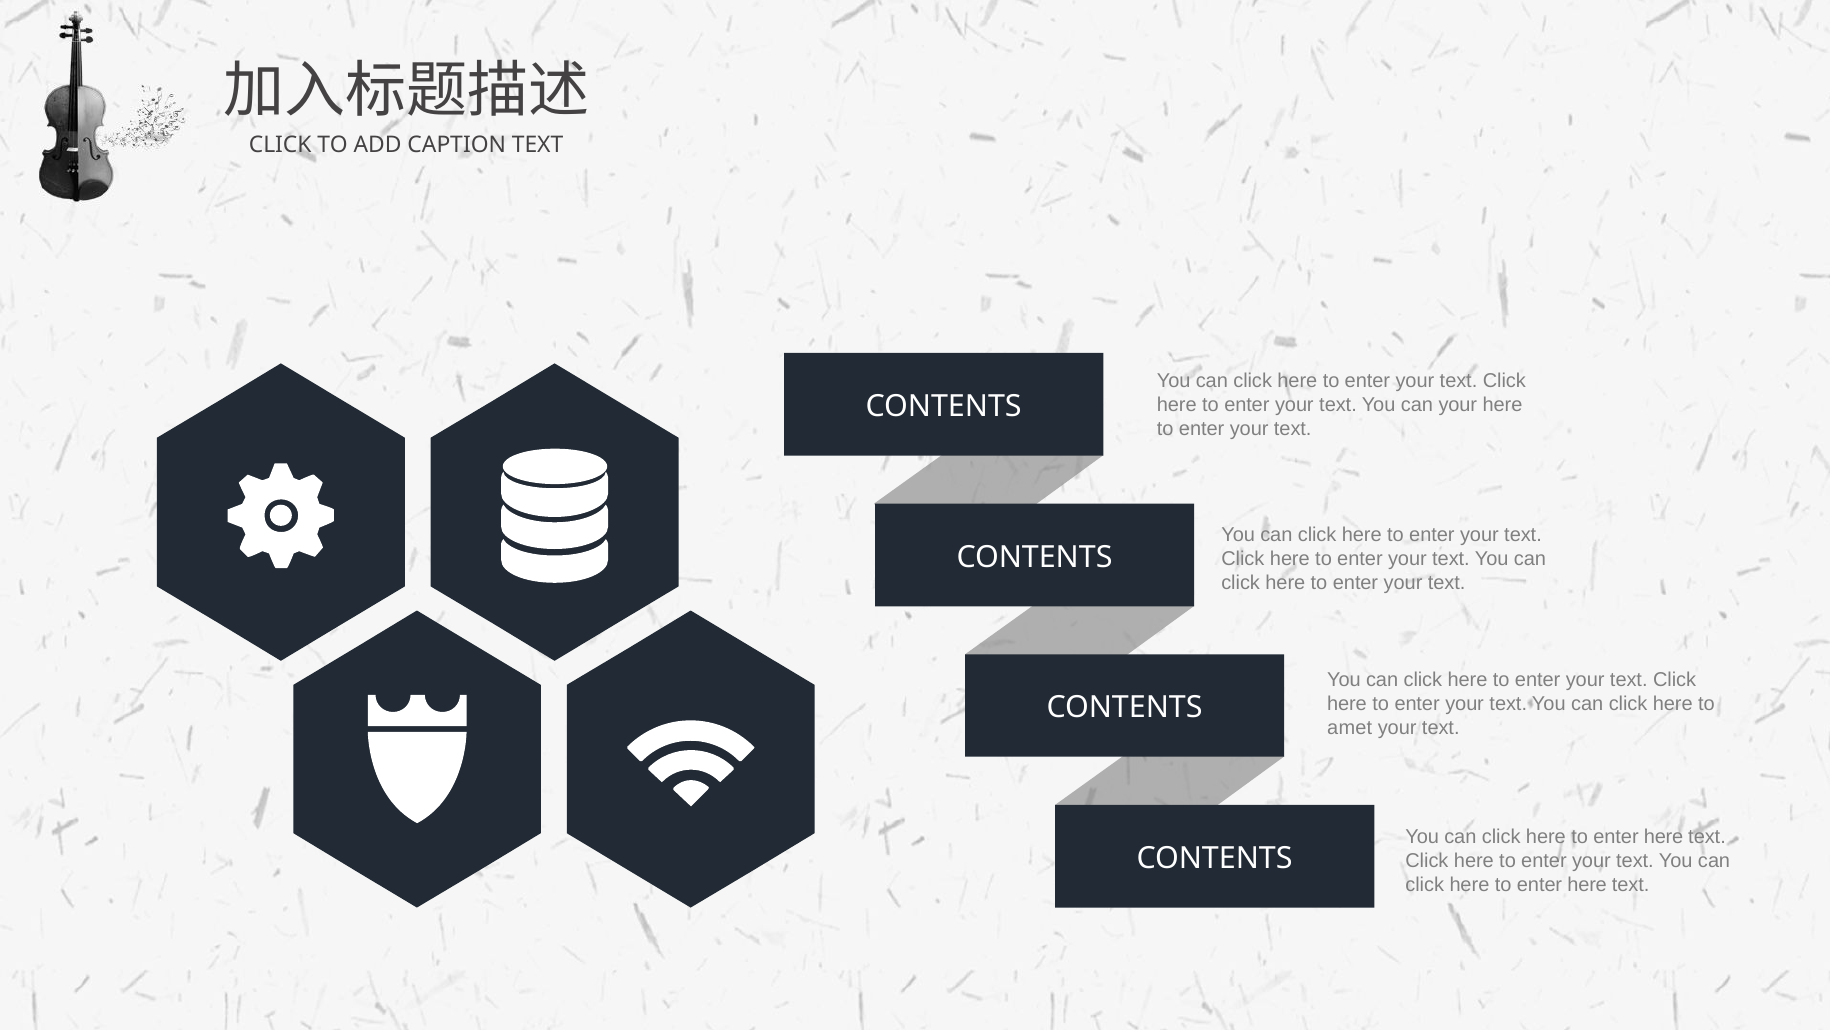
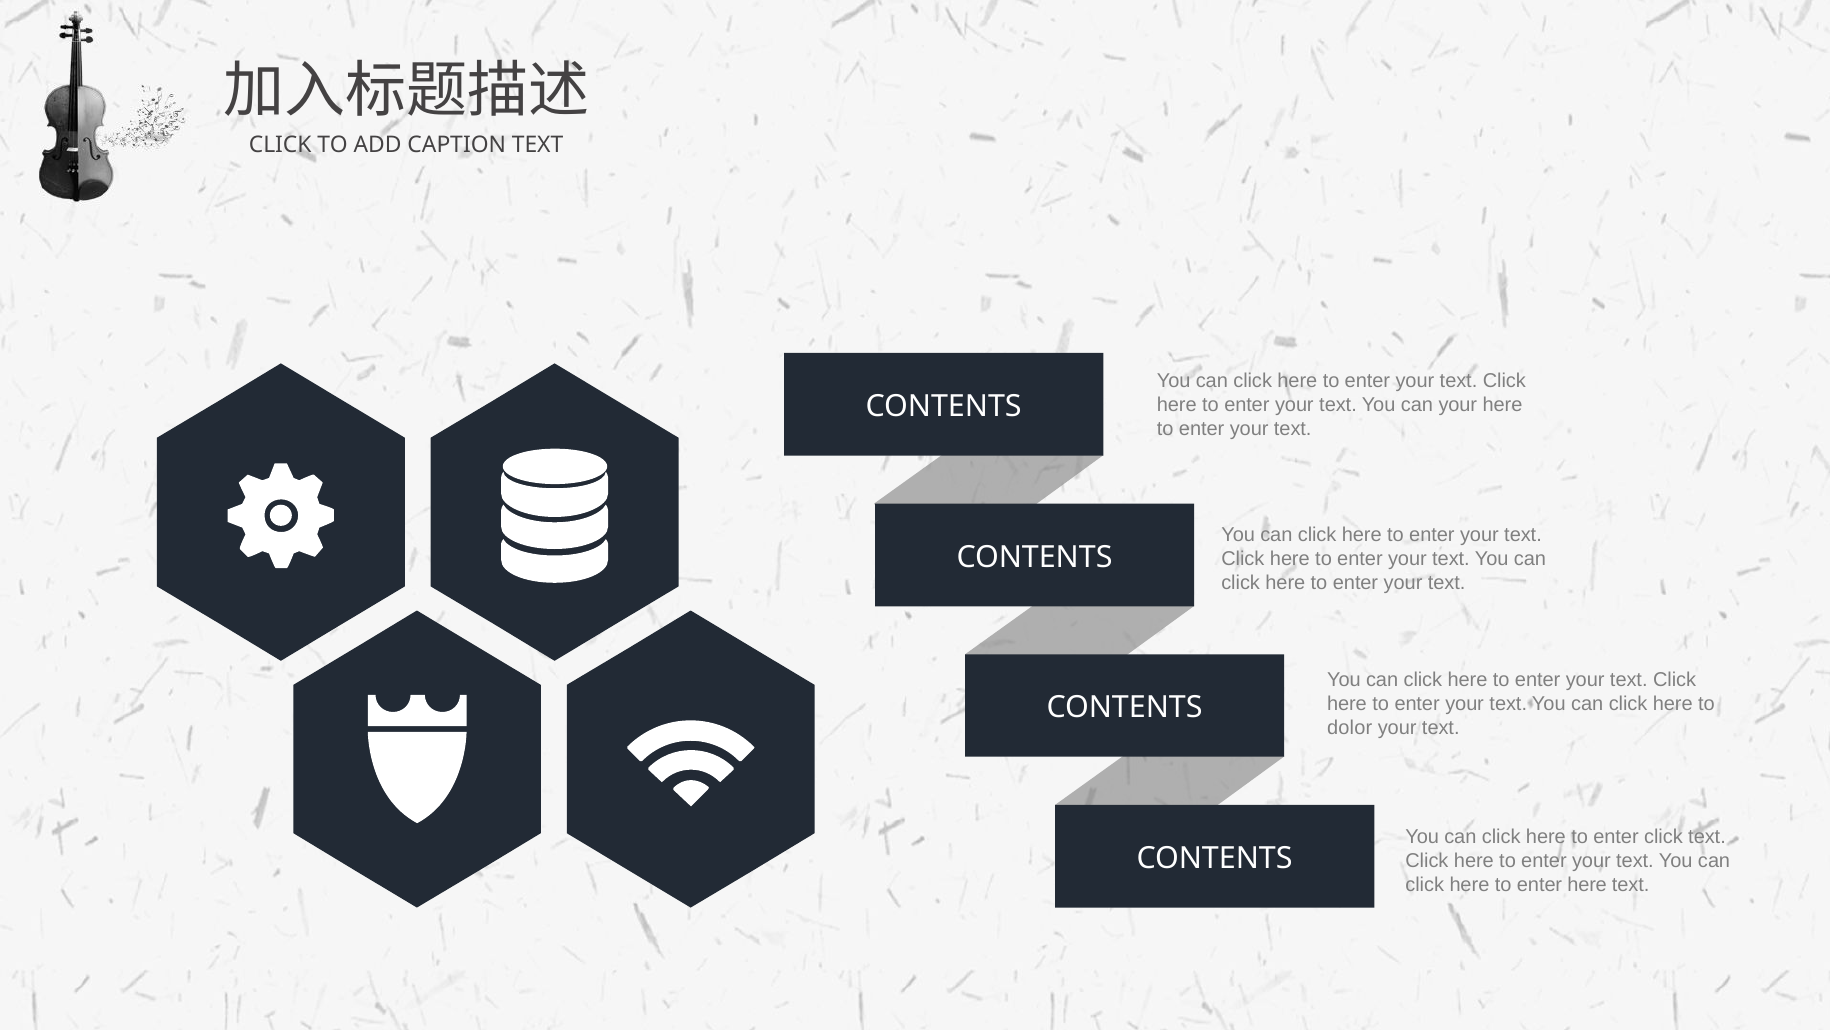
amet: amet -> dolor (1350, 728)
here: here -> click (1663, 836)
